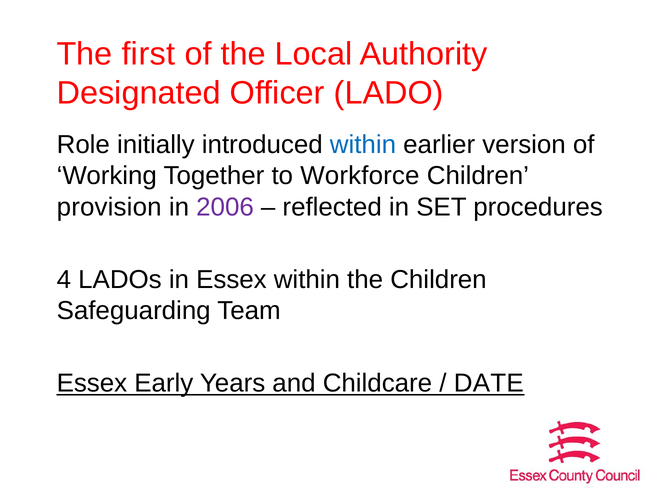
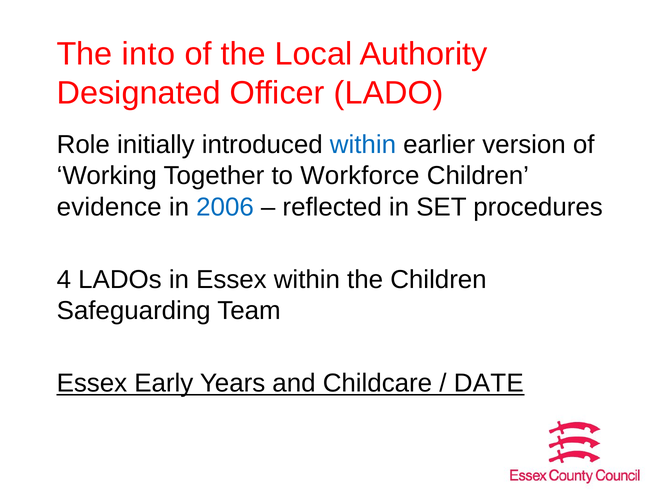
first: first -> into (148, 54)
provision: provision -> evidence (109, 207)
2006 colour: purple -> blue (225, 207)
